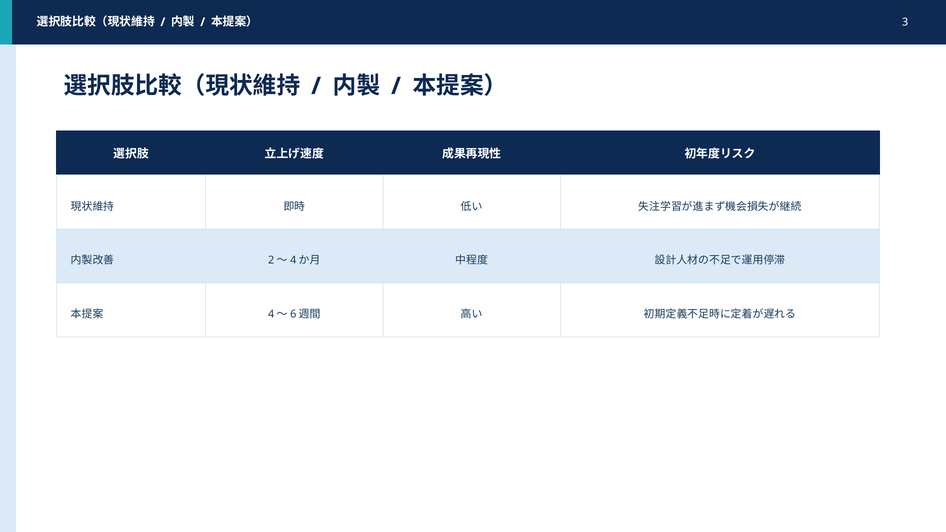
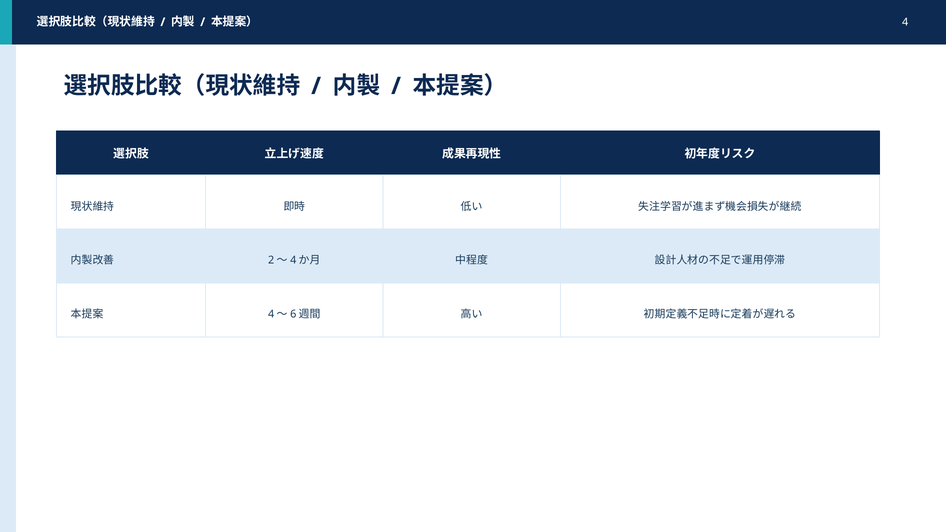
3: 3 -> 4 (905, 22)
